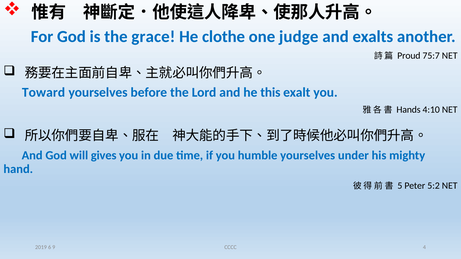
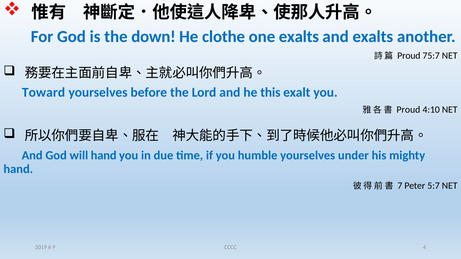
grace: grace -> down (153, 37)
one judge: judge -> exalts (299, 37)
Hands: Hands -> Proud (408, 110)
will gives: gives -> hand (104, 155)
5: 5 -> 7 (400, 186)
5:2: 5:2 -> 5:7 (434, 186)
